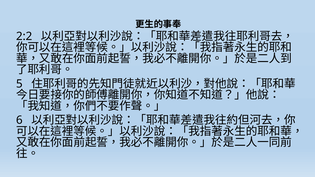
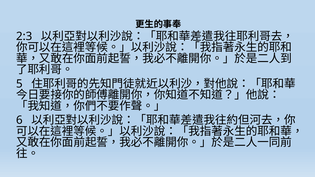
2:2: 2:2 -> 2:3 (24, 36)
